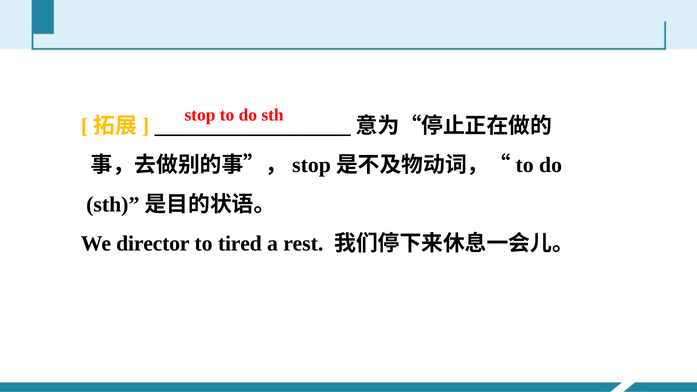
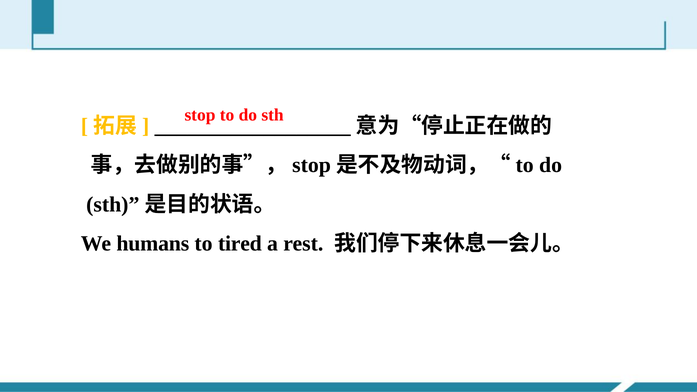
director: director -> humans (153, 244)
